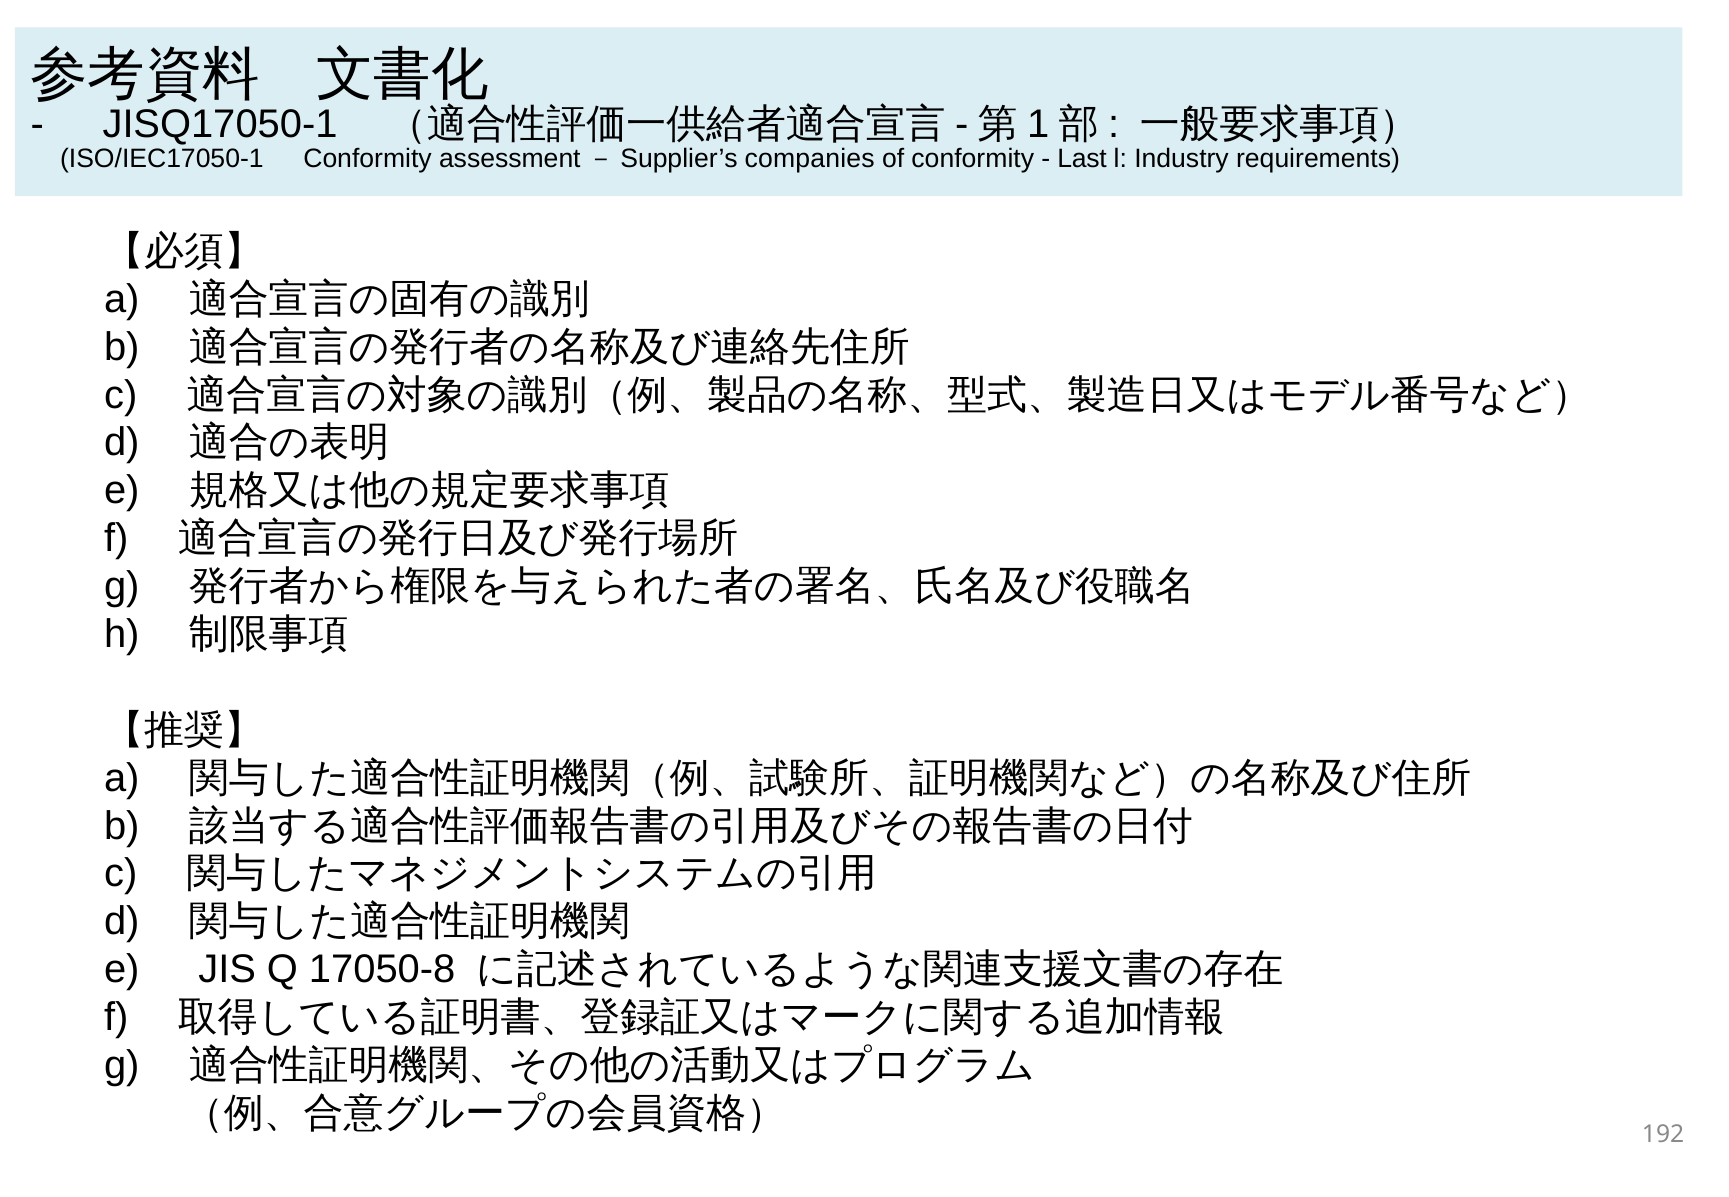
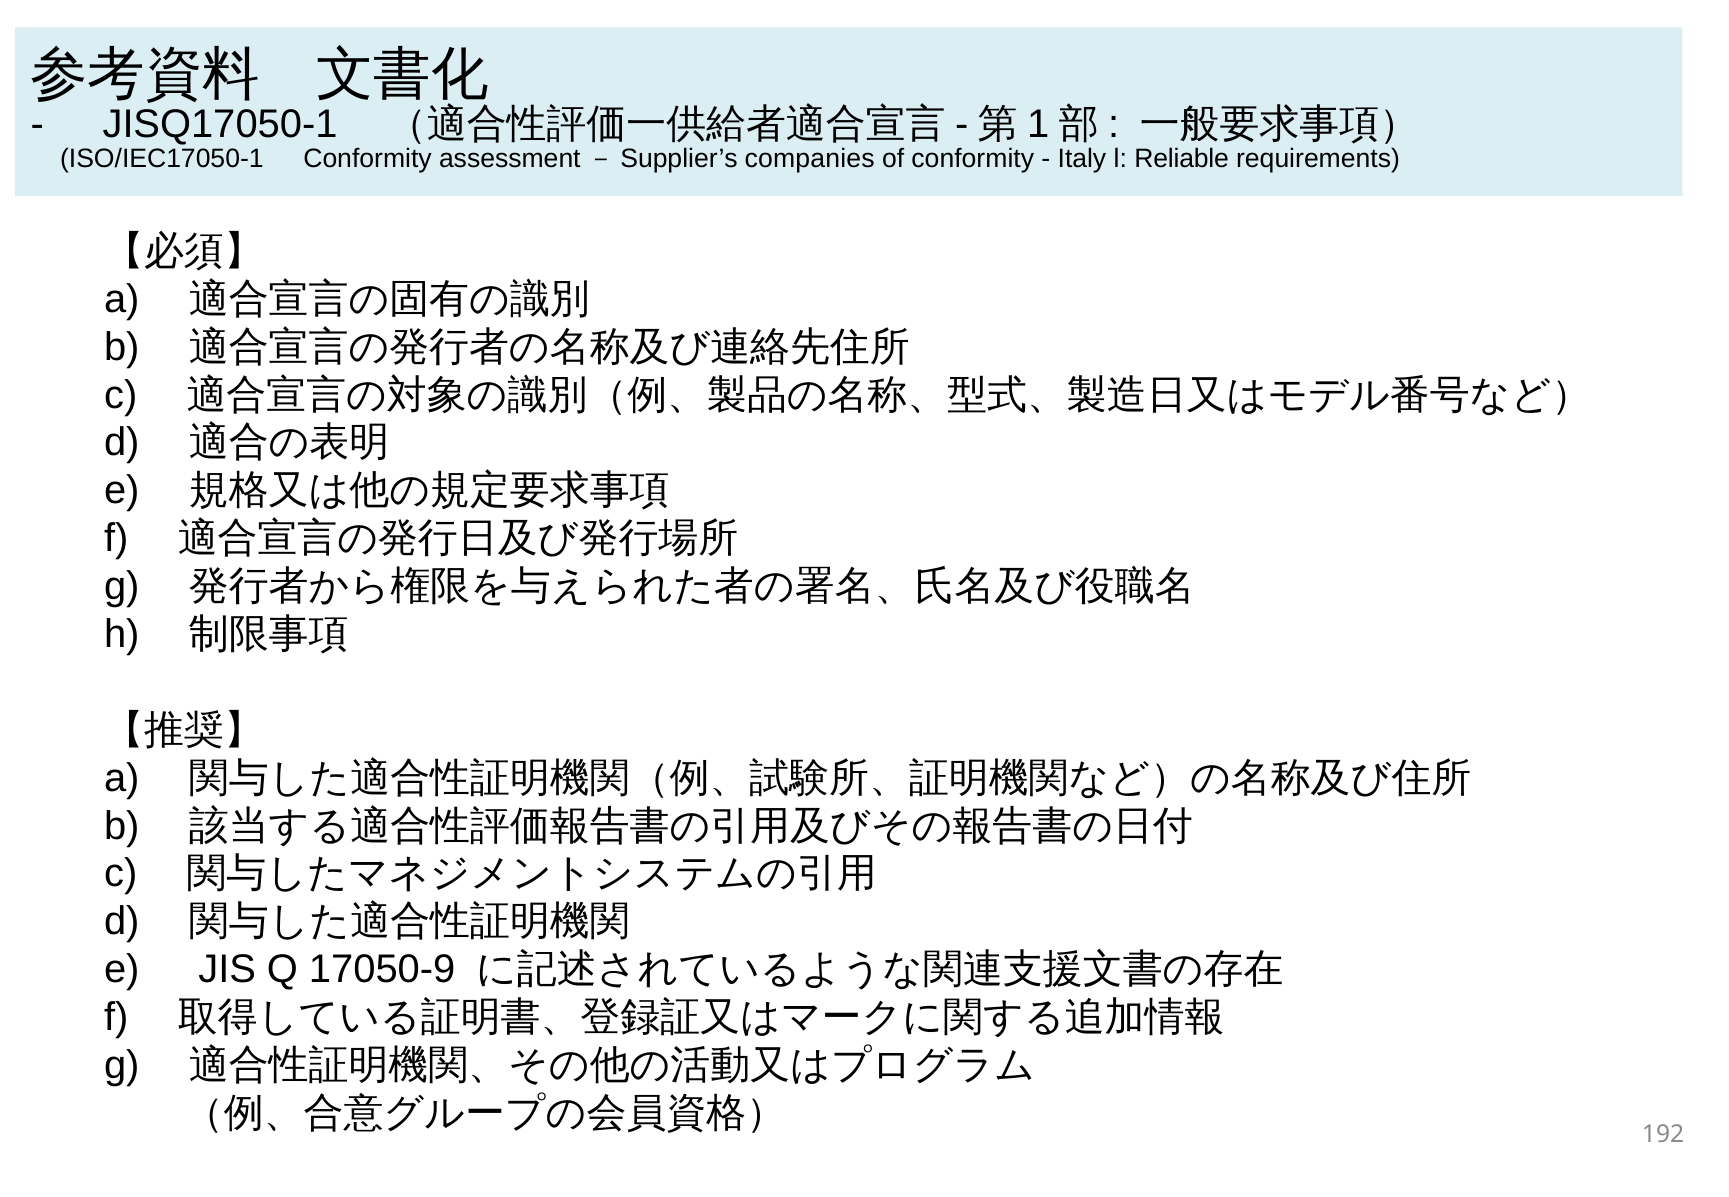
Last: Last -> Italy (1082, 159)
Industry: Industry -> Reliable (1182, 159)
17050-8: 17050-8 -> 17050-9 (382, 969)
